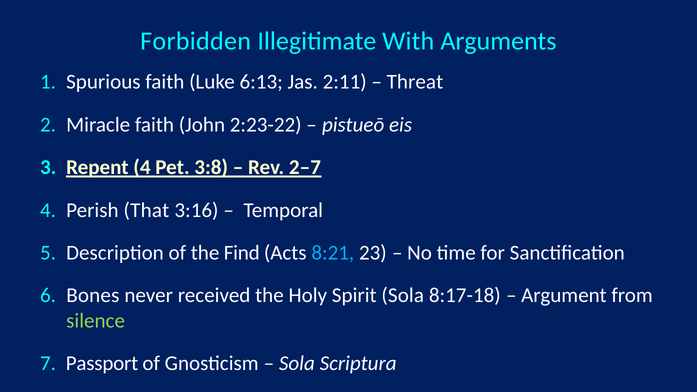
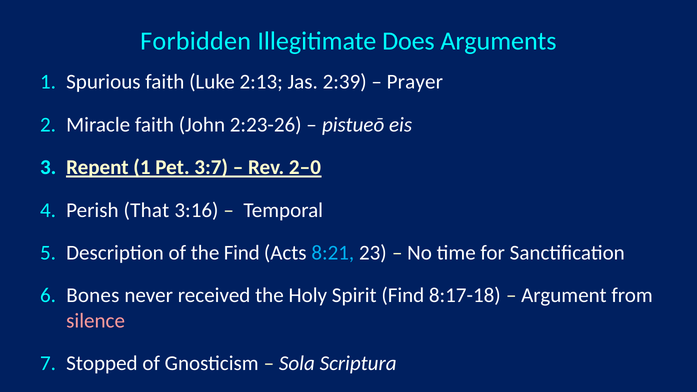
With: With -> Does (408, 41)
6:13: 6:13 -> 2:13 (261, 82)
2:11: 2:11 -> 2:39 (345, 82)
Threat: Threat -> Prayer (415, 82)
2:23-22: 2:23-22 -> 2:23-26 (266, 125)
Repent 4: 4 -> 1 (142, 167)
3:8: 3:8 -> 3:7 (211, 167)
2‒7: 2‒7 -> 2‒0 (305, 167)
Spirit Sola: Sola -> Find (403, 296)
silence colour: light green -> pink (96, 321)
Passport: Passport -> Stopped (102, 364)
